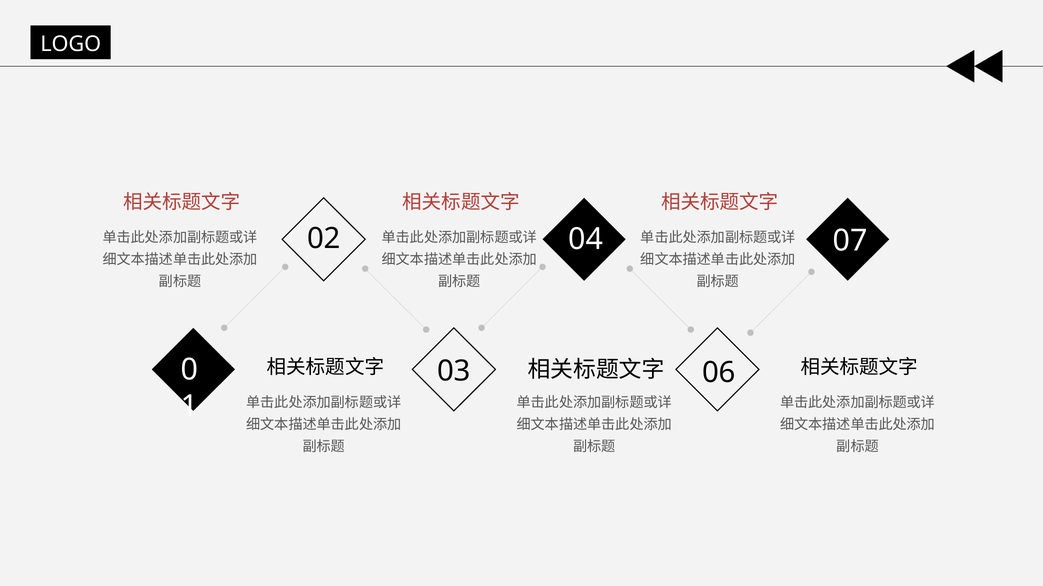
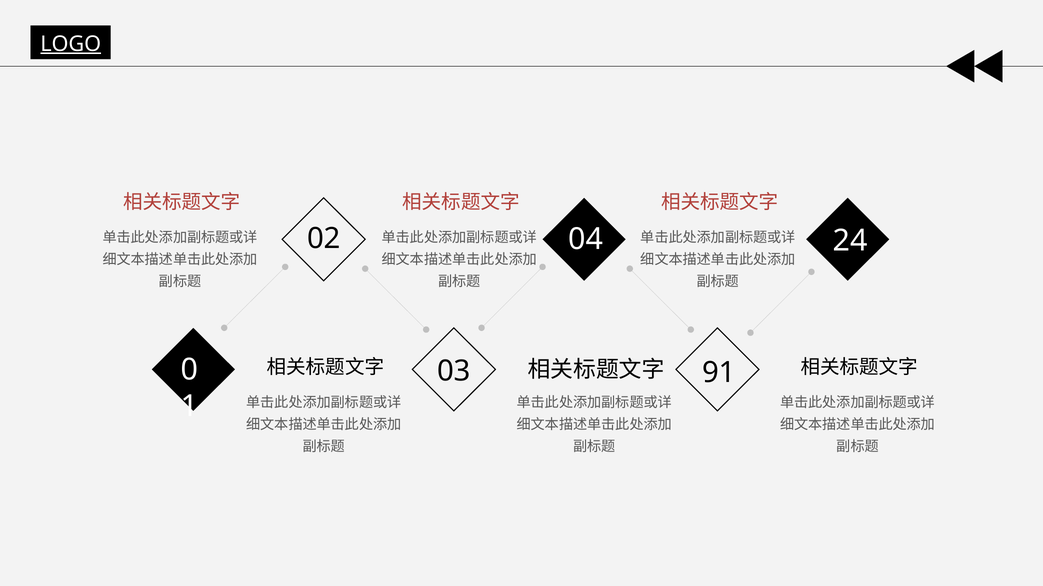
LOGO underline: none -> present (71, 44)
07: 07 -> 24 (850, 241)
06: 06 -> 91 (719, 373)
